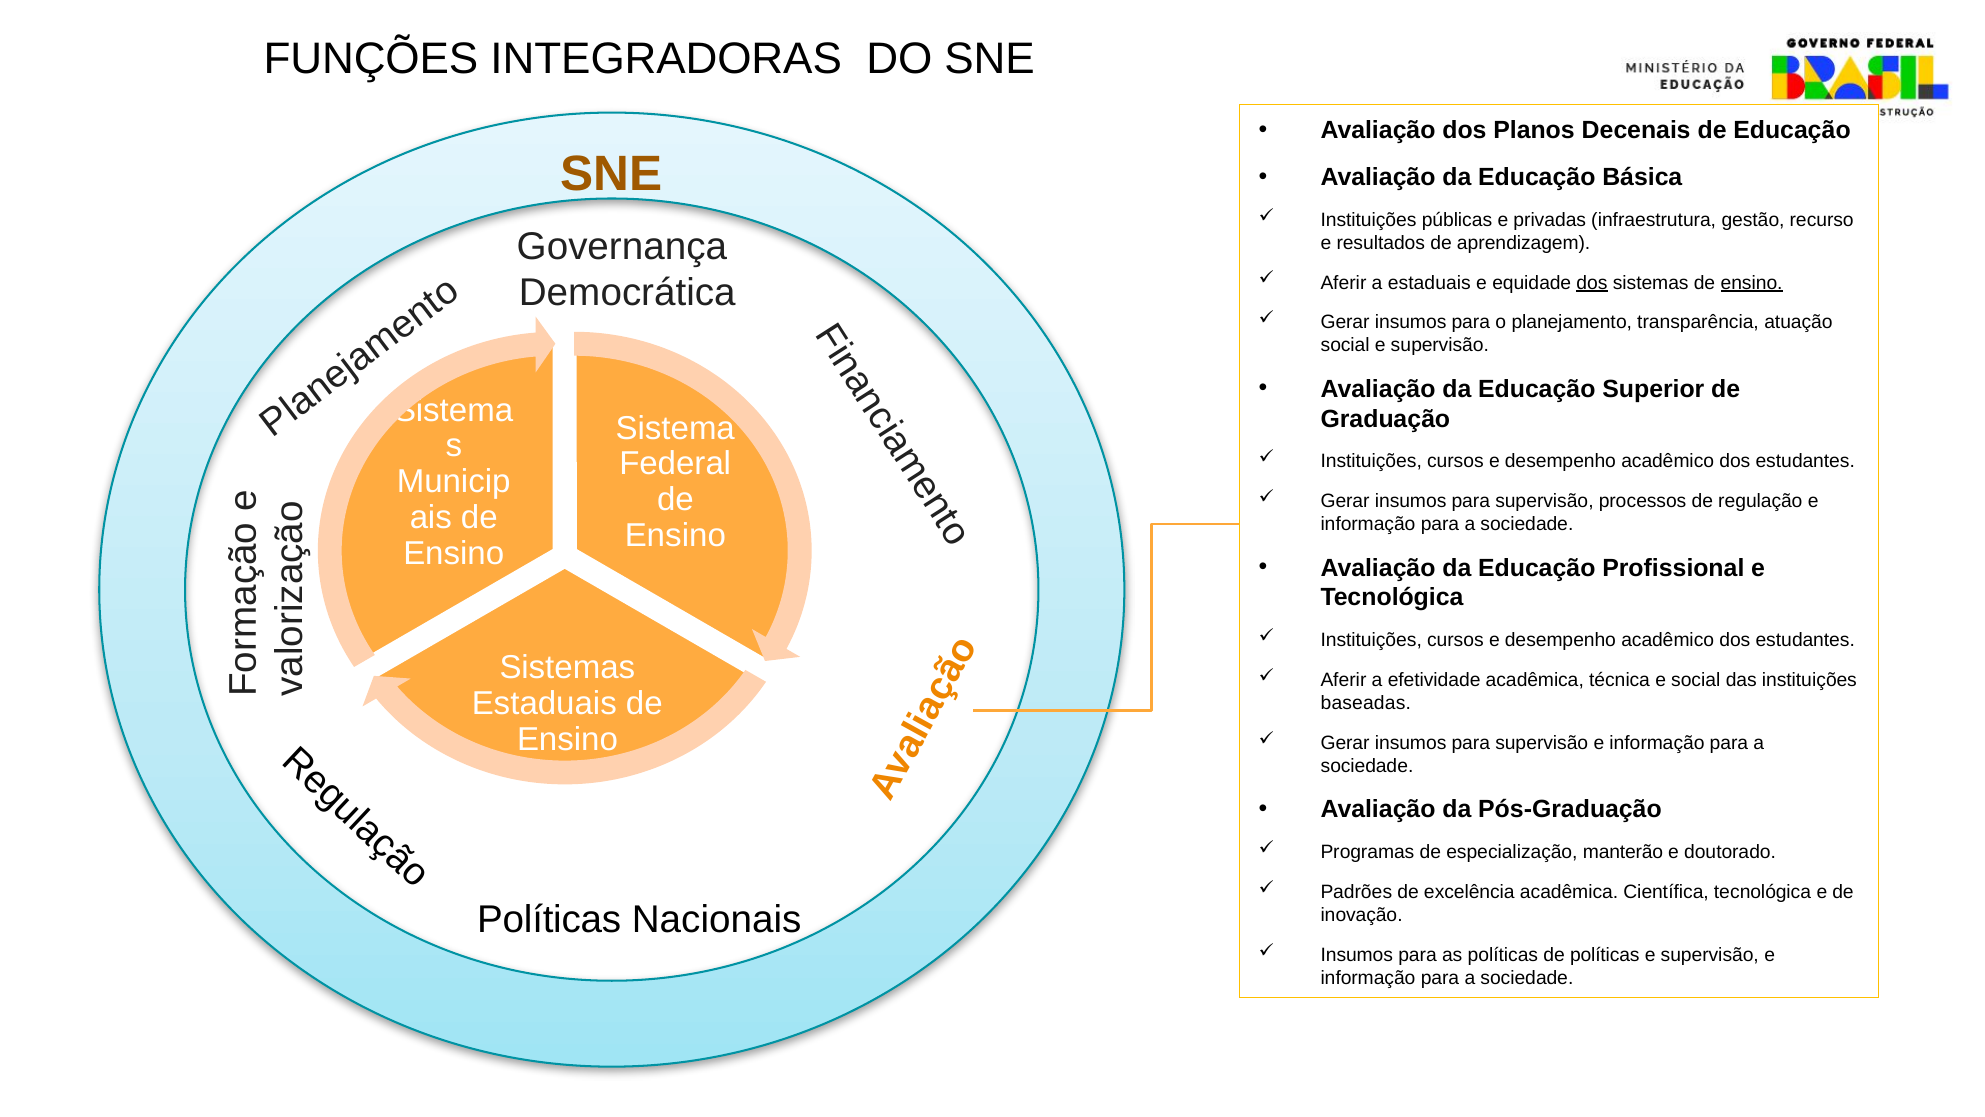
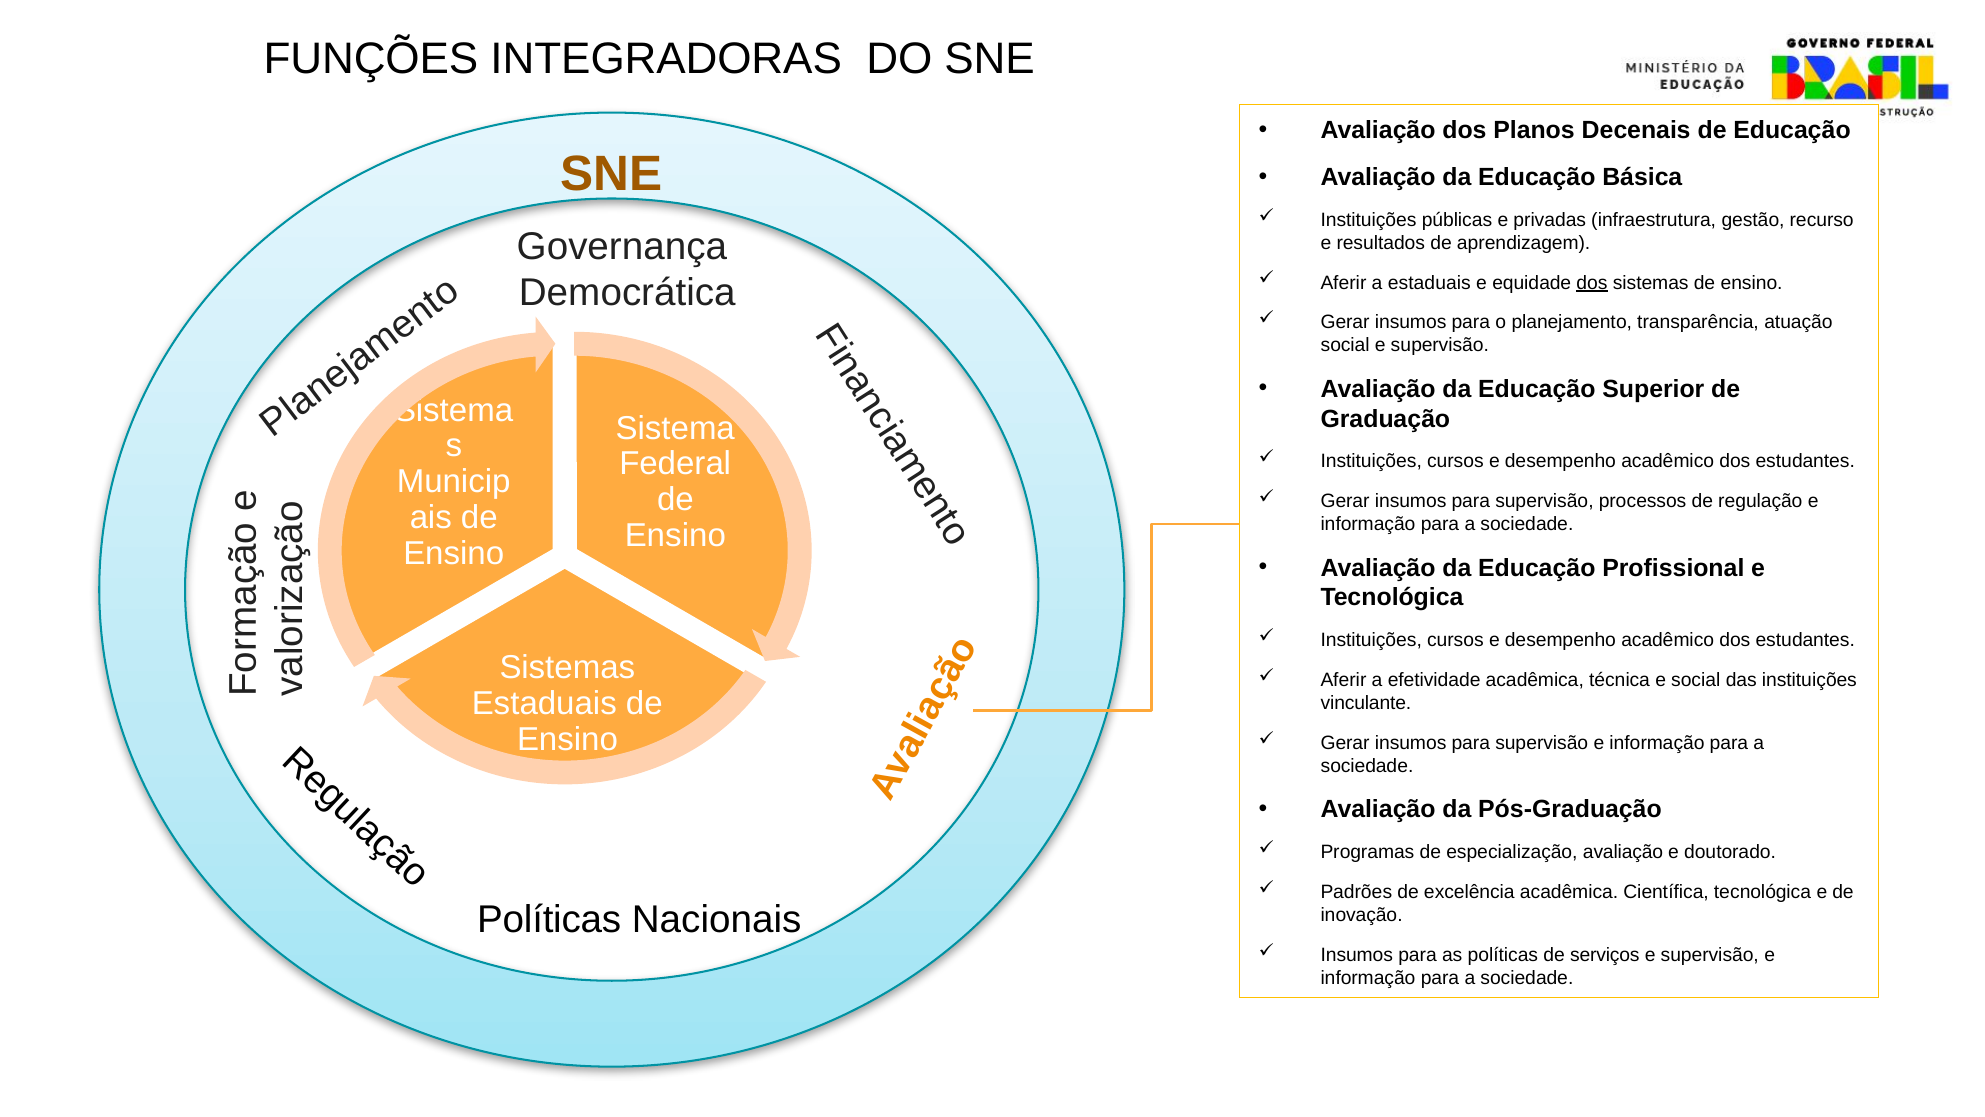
ensino underline: present -> none (1752, 283)
baseadas: baseadas -> vinculante (1366, 703)
especialização manterão: manterão -> avaliação (1623, 852)
de políticas: políticas -> serviços (1605, 955)
